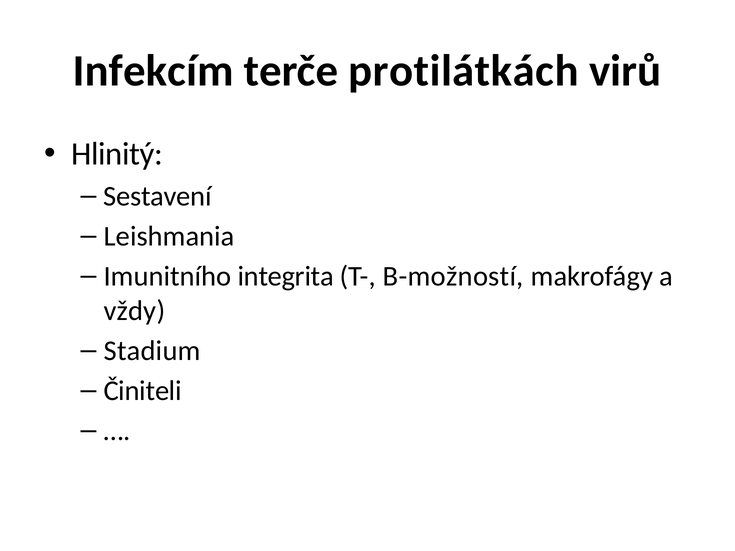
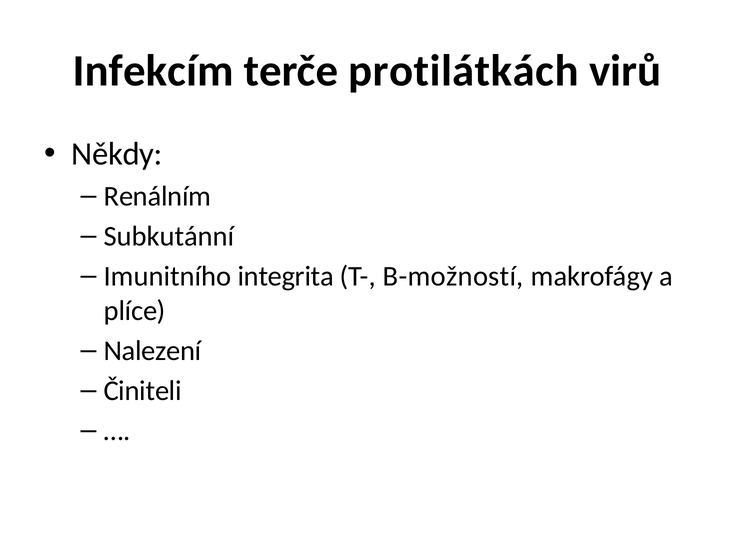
Hlinitý: Hlinitý -> Někdy (117, 154)
Sestavení: Sestavení -> Renálním (158, 196)
Leishmania: Leishmania -> Subkutánní (169, 236)
vždy: vždy -> plíce (135, 311)
Stadium: Stadium -> Nalezení (153, 351)
